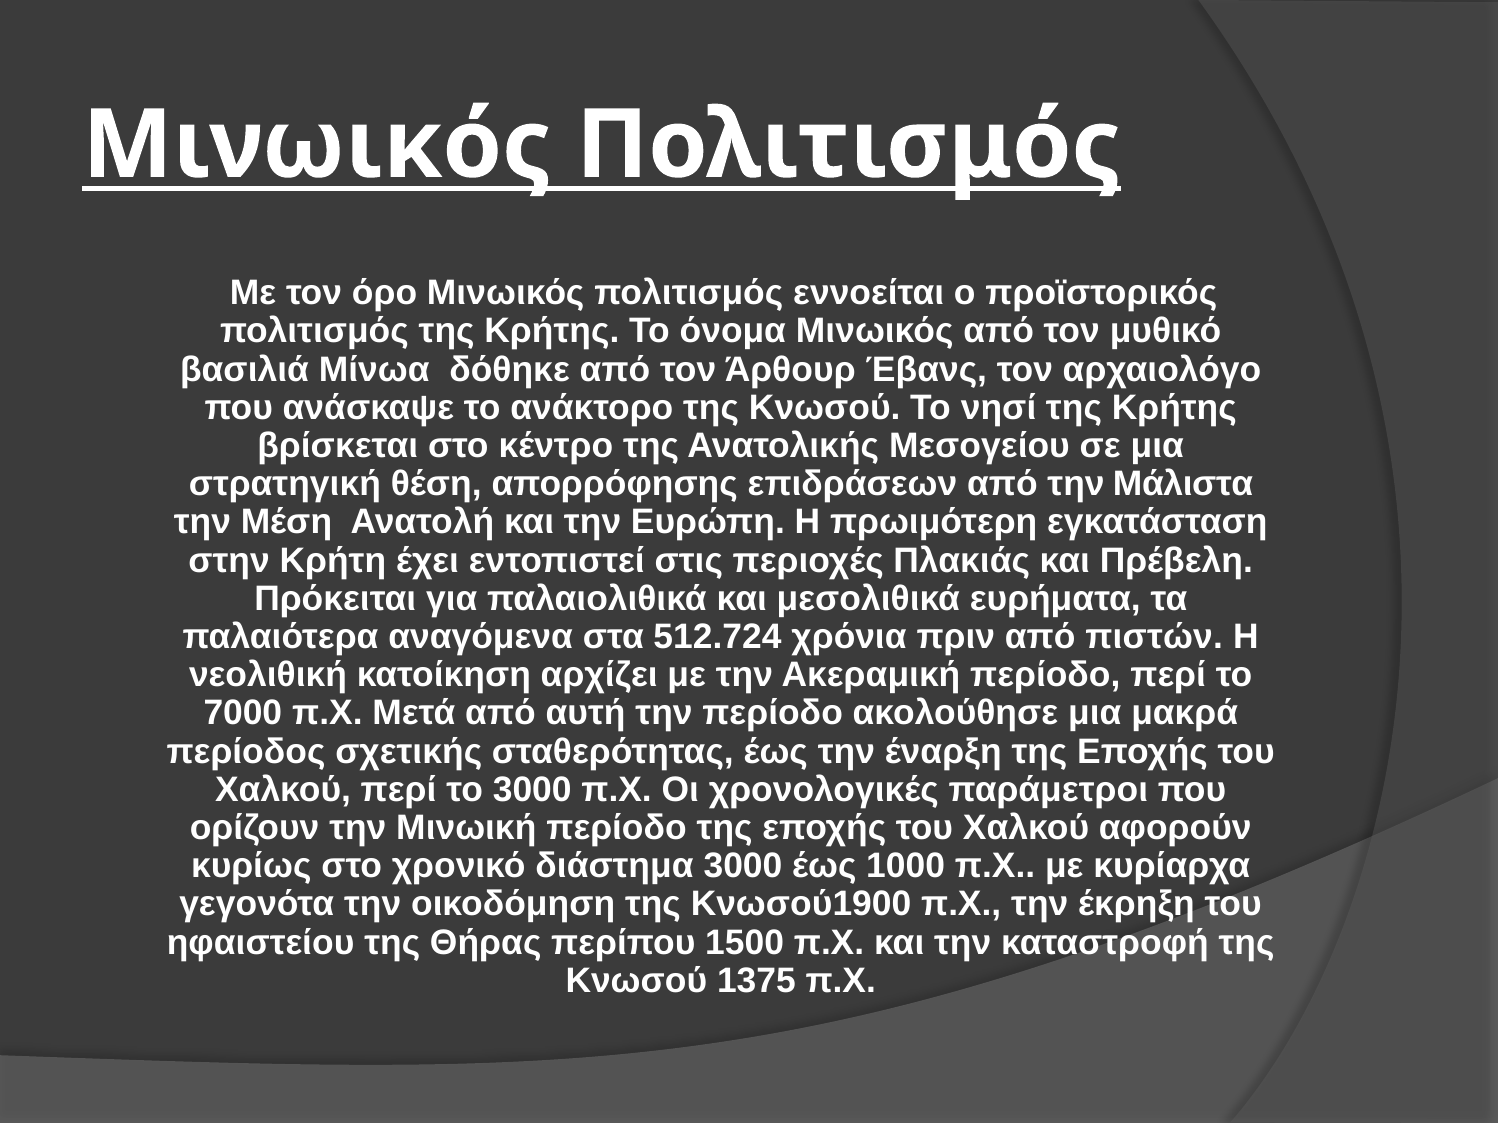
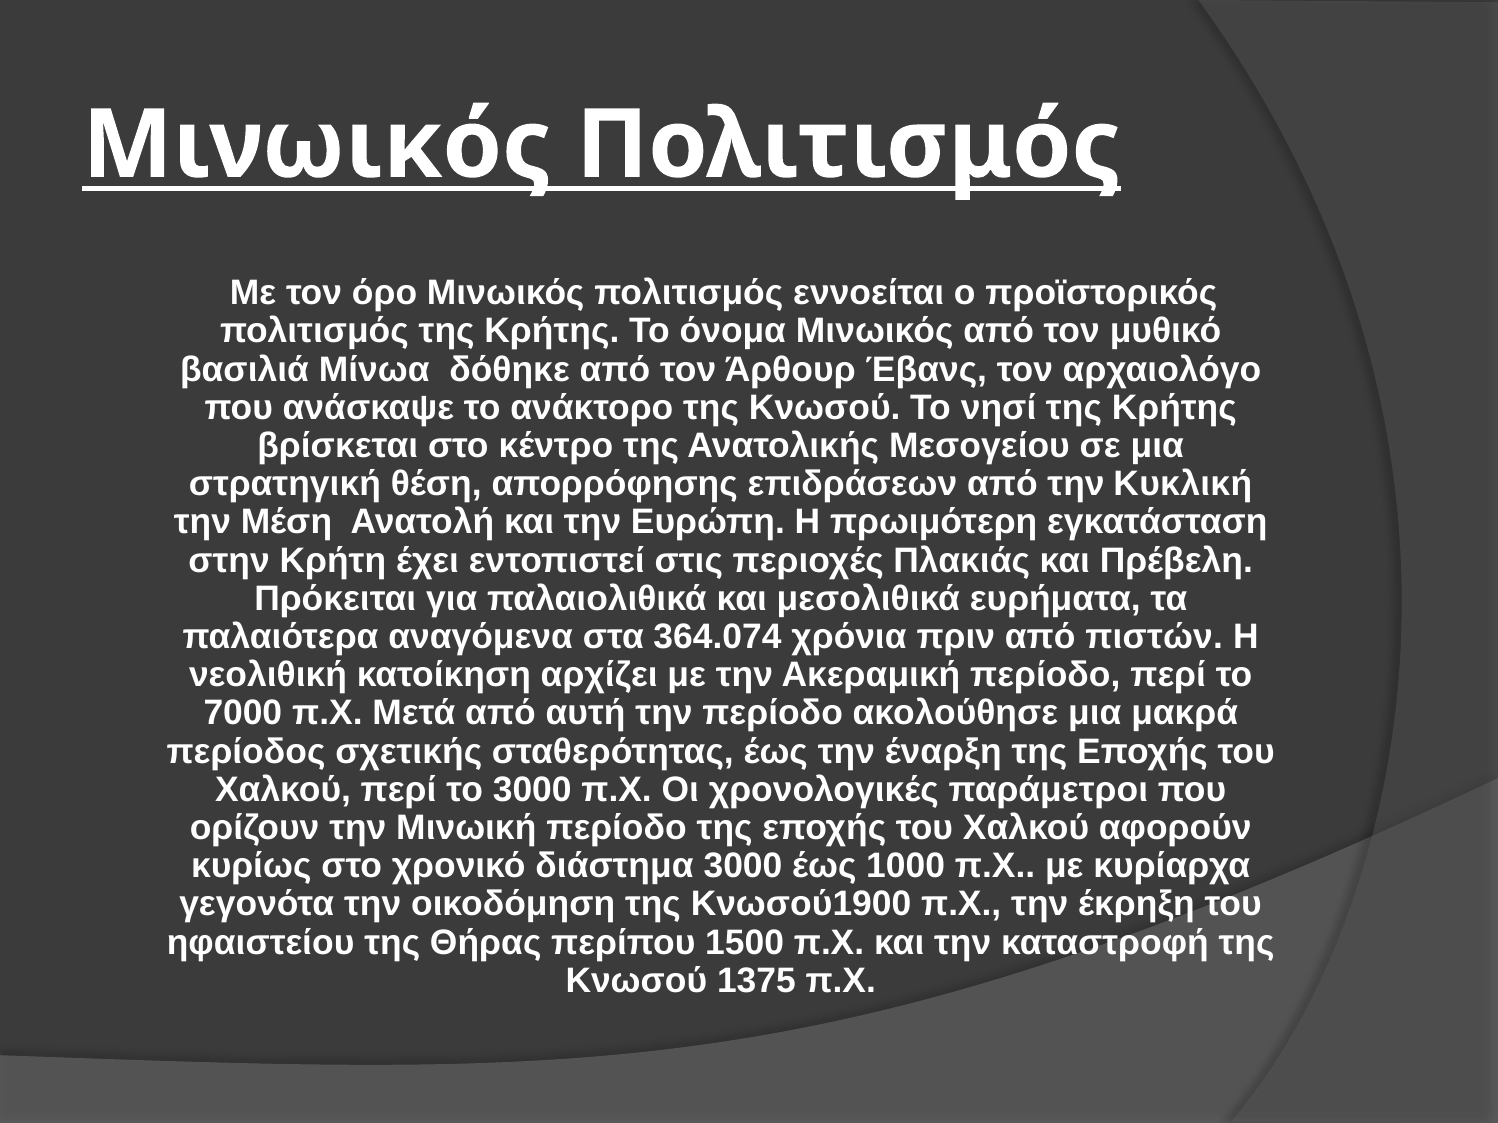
Μάλιστα: Μάλιστα -> Κυκλική (1183, 484)
512.724: 512.724 -> 364.074 (718, 637)
